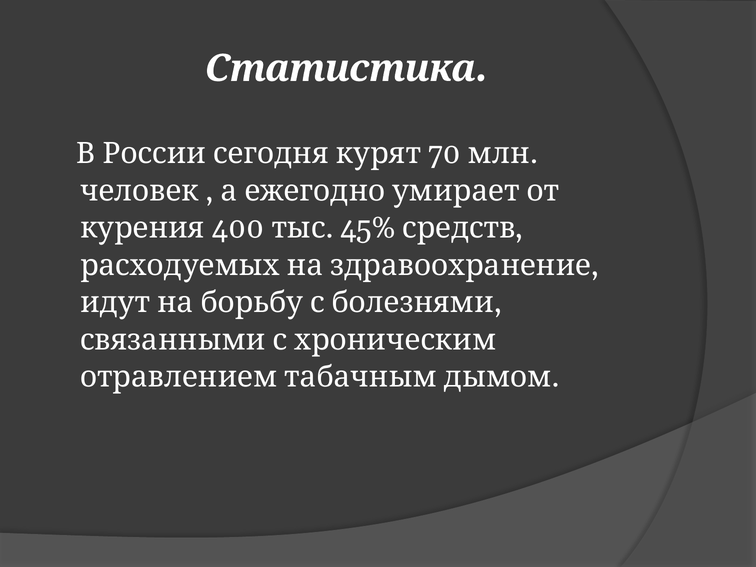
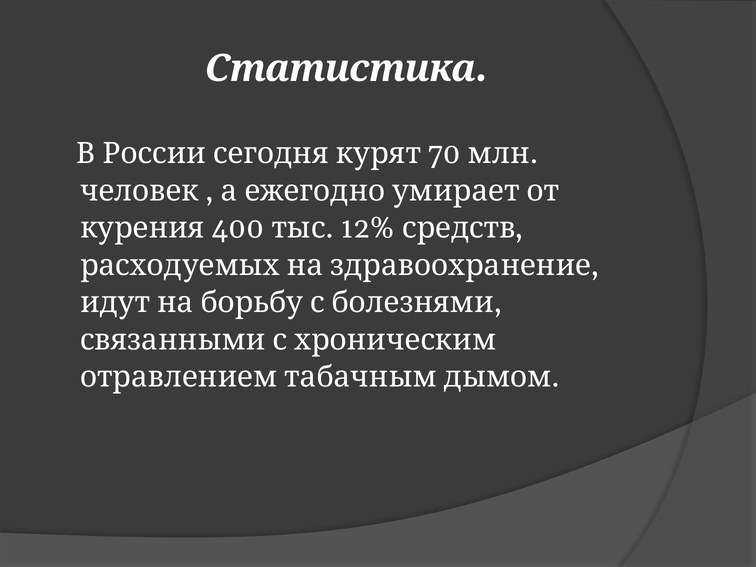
45%: 45% -> 12% (368, 228)
